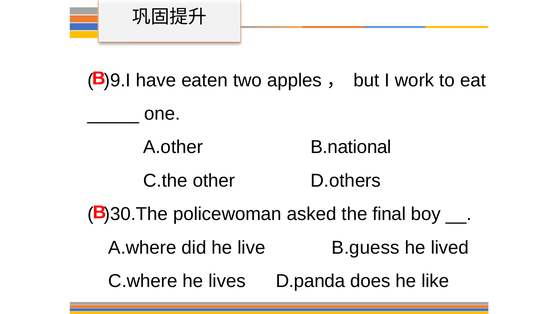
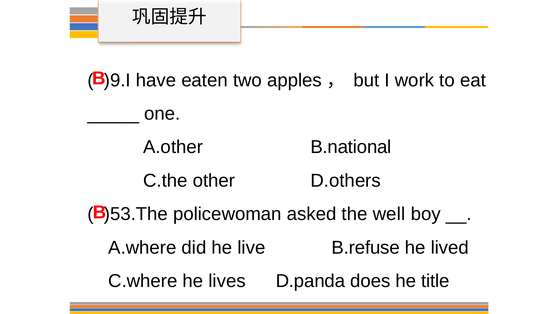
)30.The: )30.The -> )53.The (136, 214)
final: final -> well (389, 214)
B.guess: B.guess -> B.refuse (366, 248)
like: like -> title (435, 281)
